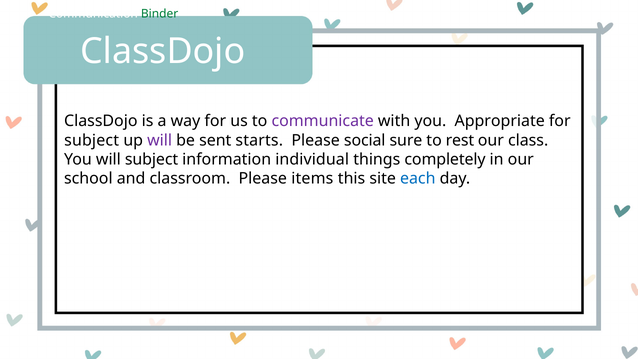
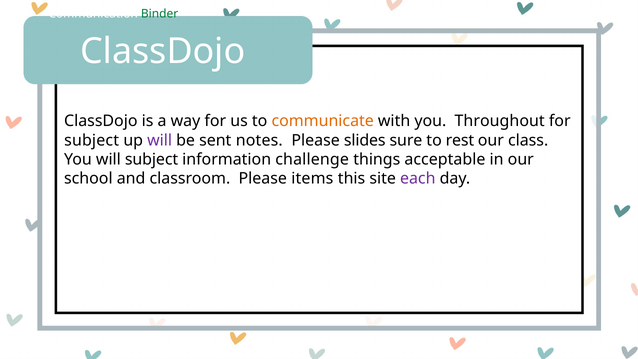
communicate colour: purple -> orange (323, 121)
Appropriate: Appropriate -> Throughout (500, 121)
starts: starts -> notes (259, 140)
social: social -> slides (365, 140)
individual: individual -> challenge (312, 159)
completely: completely -> acceptable (445, 159)
each colour: blue -> purple (418, 179)
